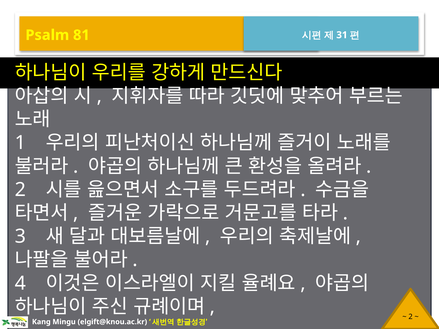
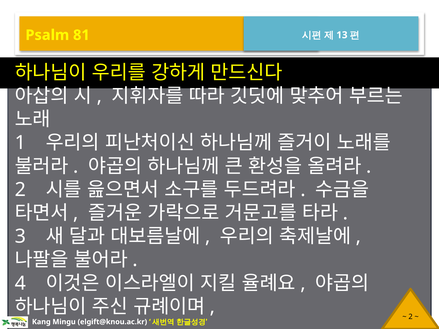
31: 31 -> 13 (342, 35)
